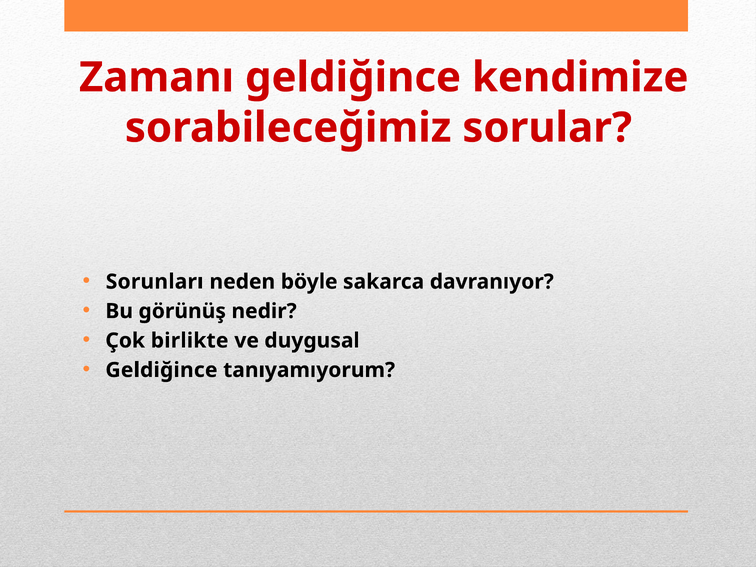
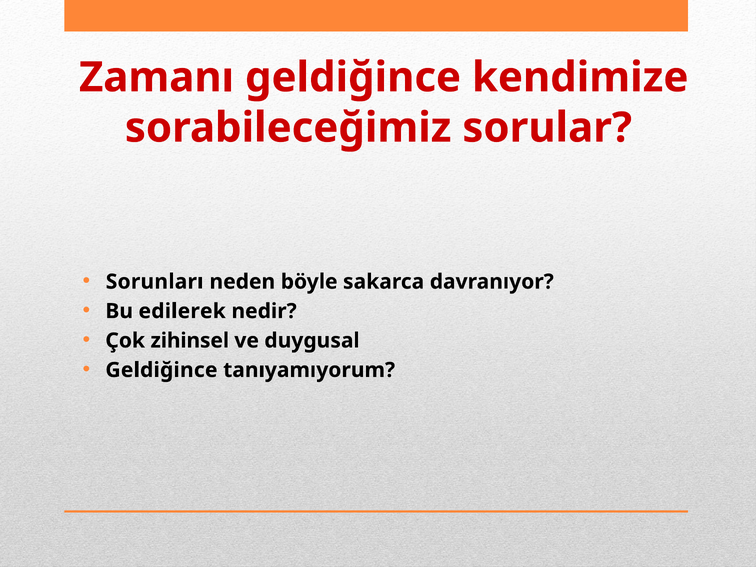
görünüş: görünüş -> edilerek (182, 311)
birlikte: birlikte -> zihinsel (190, 341)
